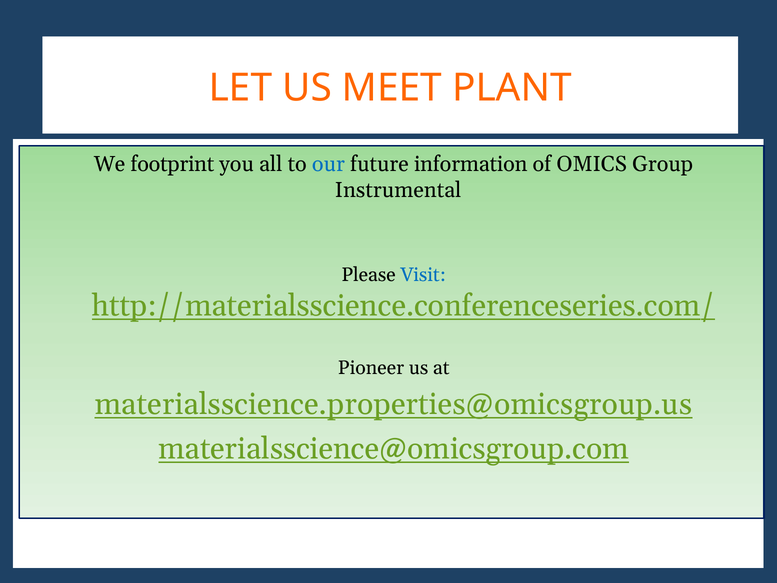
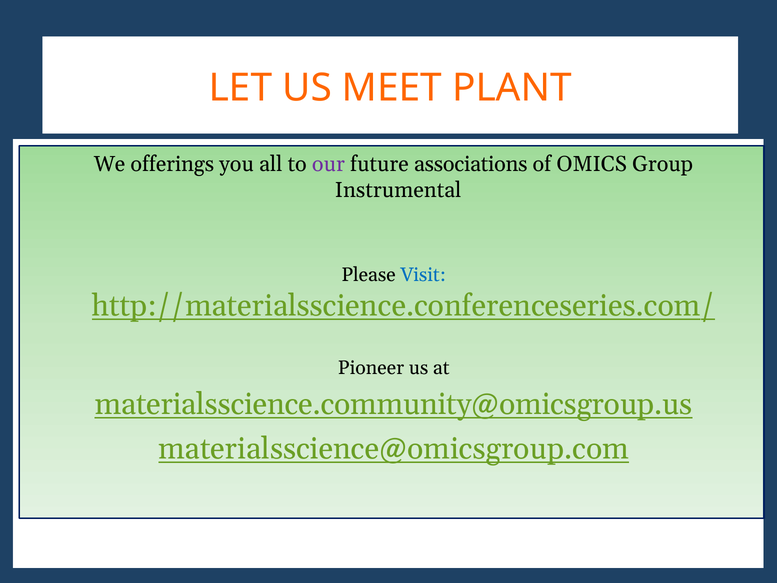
footprint: footprint -> offerings (172, 164)
our colour: blue -> purple (328, 164)
information: information -> associations (471, 164)
materialsscience.properties@omicsgroup.us: materialsscience.properties@omicsgroup.us -> materialsscience.community@omicsgroup.us (394, 404)
